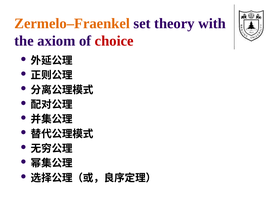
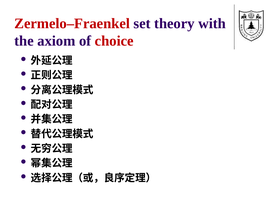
Zermelo–Fraenkel colour: orange -> red (72, 23)
